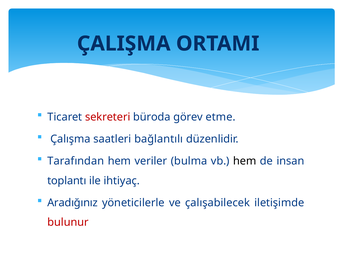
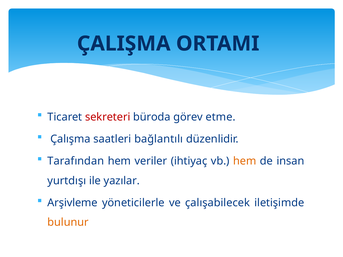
bulma: bulma -> ihtiyaç (189, 161)
hem colour: black -> orange (245, 161)
toplantı: toplantı -> yurtdışı (67, 181)
ihtiyaç: ihtiyaç -> yazılar (122, 181)
Aradığınız: Aradığınız -> Arşivleme (73, 203)
bulunur colour: red -> orange (68, 223)
